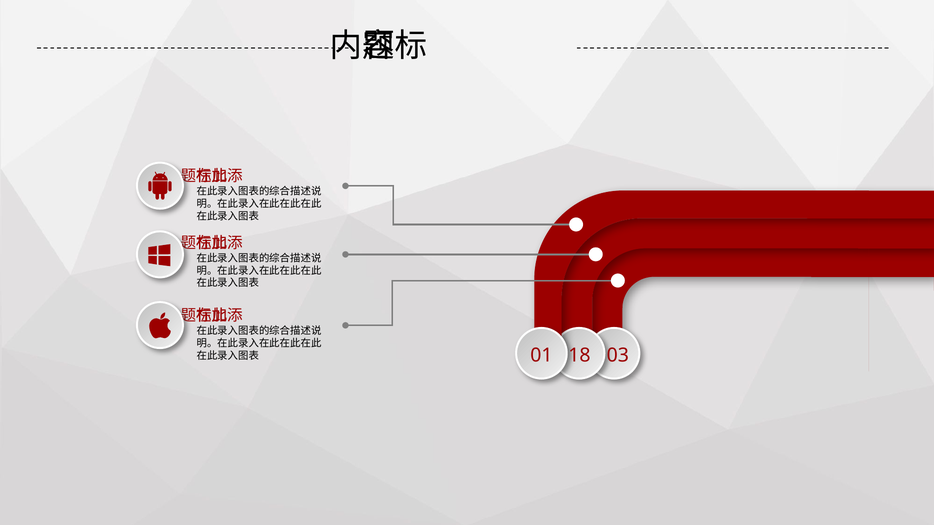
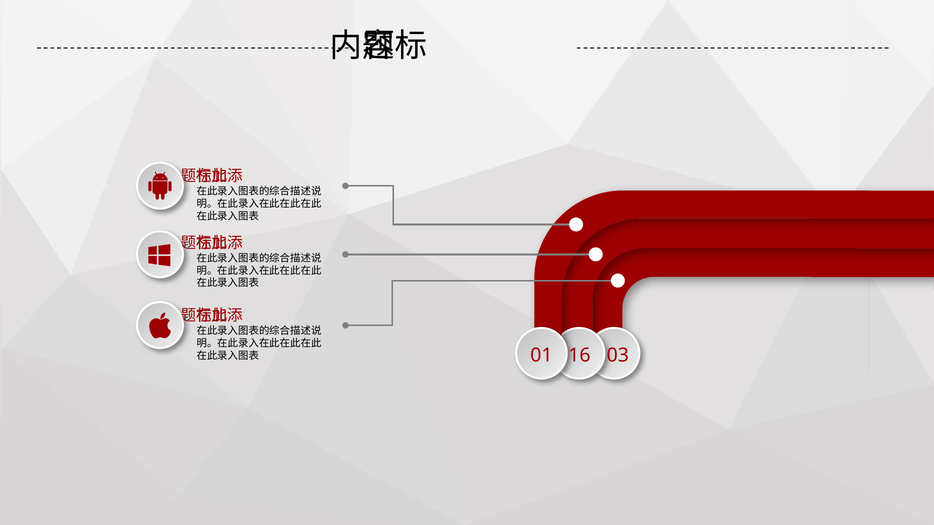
18: 18 -> 16 (579, 356)
